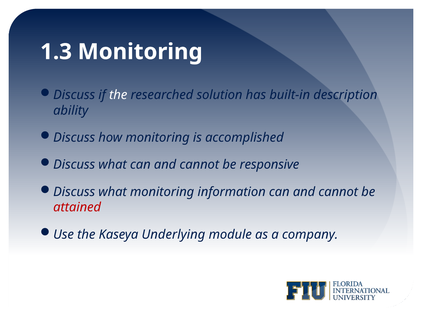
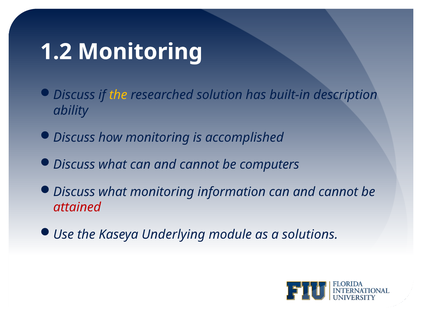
1.3: 1.3 -> 1.2 (56, 52)
the colour: white -> yellow (118, 95)
responsive: responsive -> computers (269, 165)
company: company -> solutions (310, 235)
